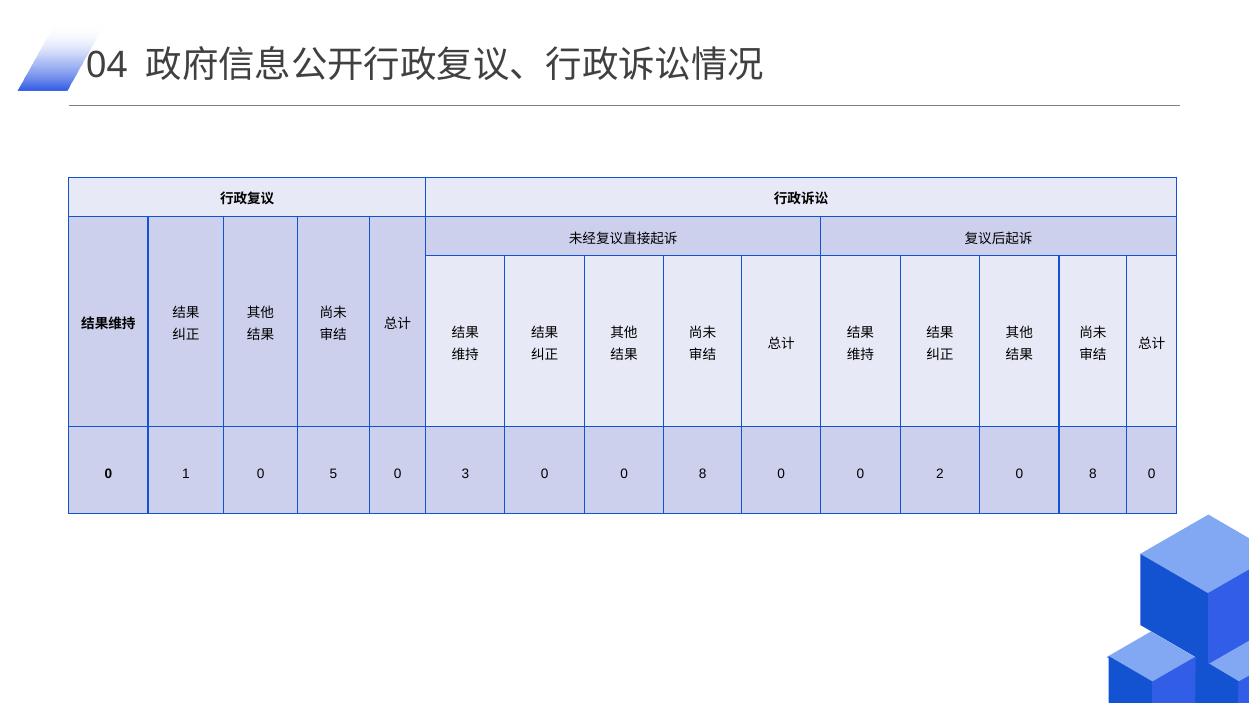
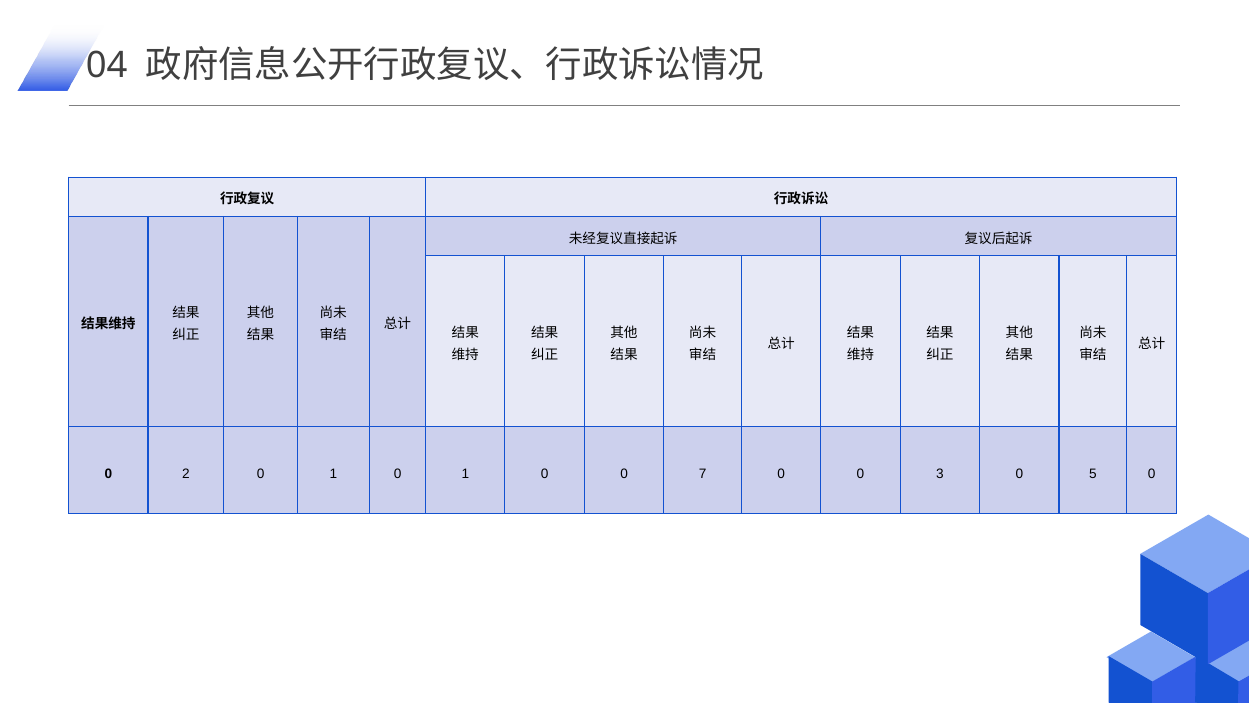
1: 1 -> 2 (186, 473)
5: 5 -> 1 (333, 473)
3: 3 -> 1 (465, 473)
0 0 8: 8 -> 7 (703, 473)
2: 2 -> 3 (940, 473)
8: 8 -> 5 (1093, 473)
